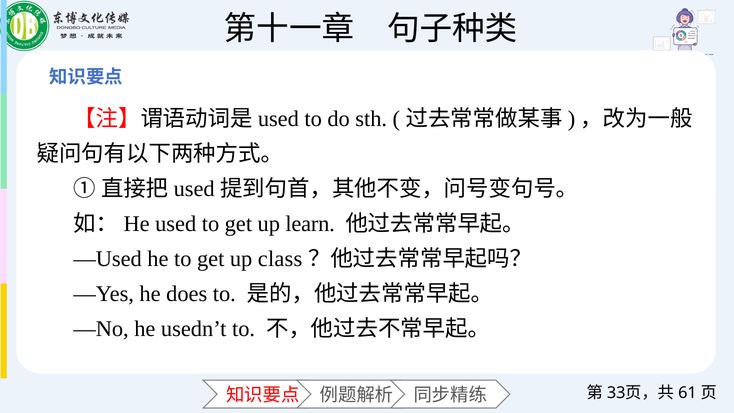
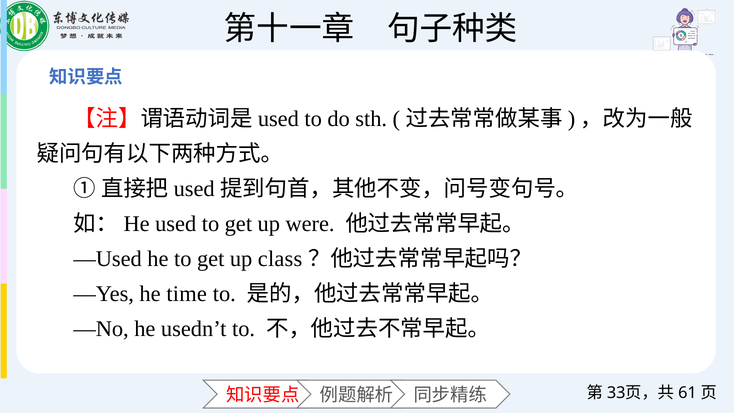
learn: learn -> were (310, 224)
does: does -> time (187, 294)
